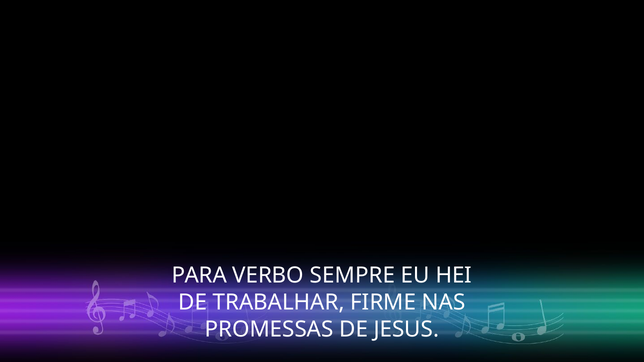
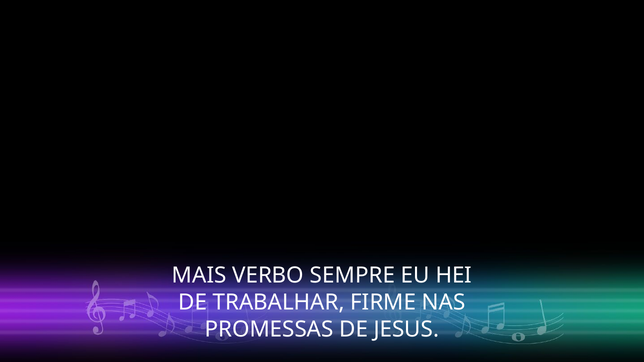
PARA: PARA -> MAIS (199, 276)
